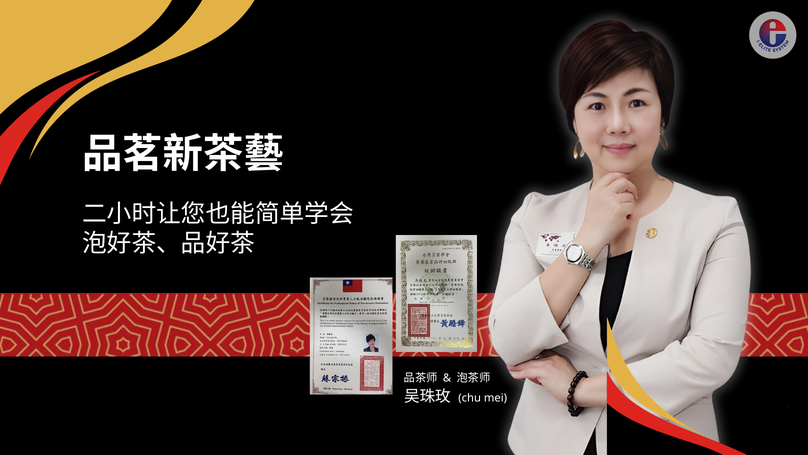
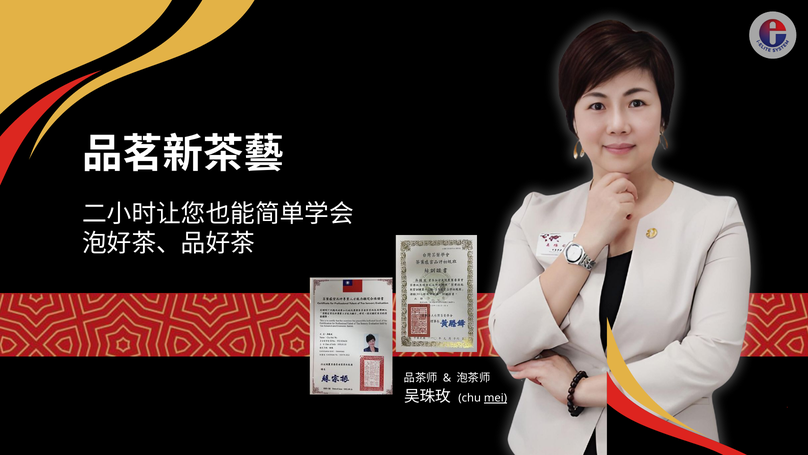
mei underline: none -> present (495, 398)
